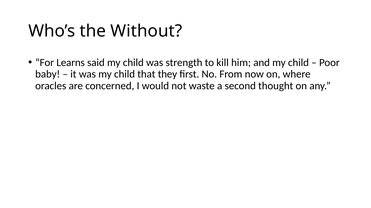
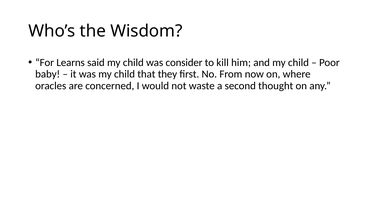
Without: Without -> Wisdom (146, 31)
strength: strength -> consider (184, 63)
